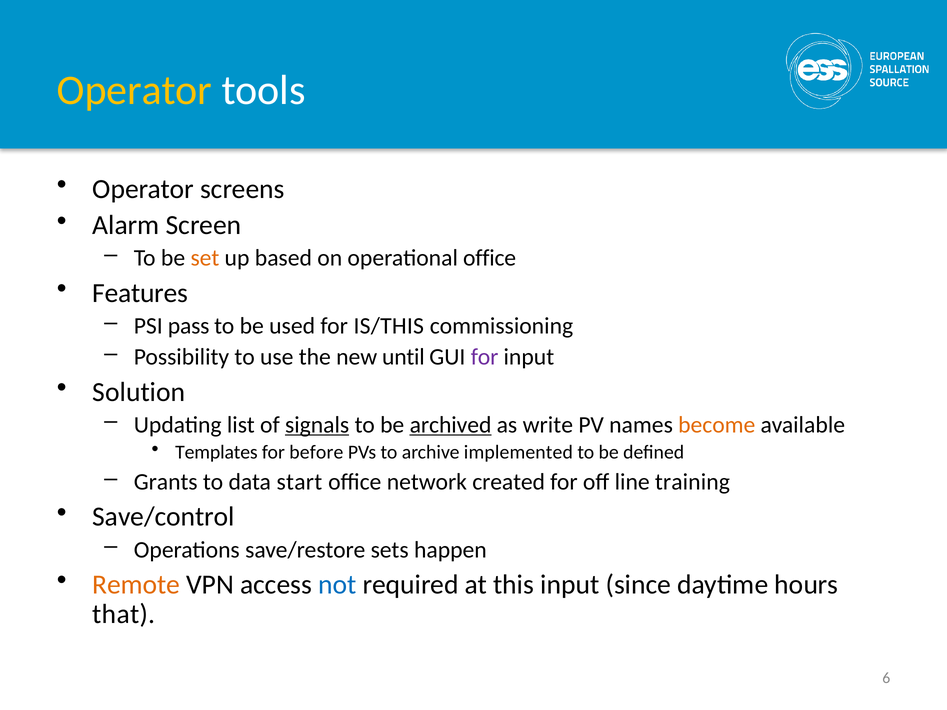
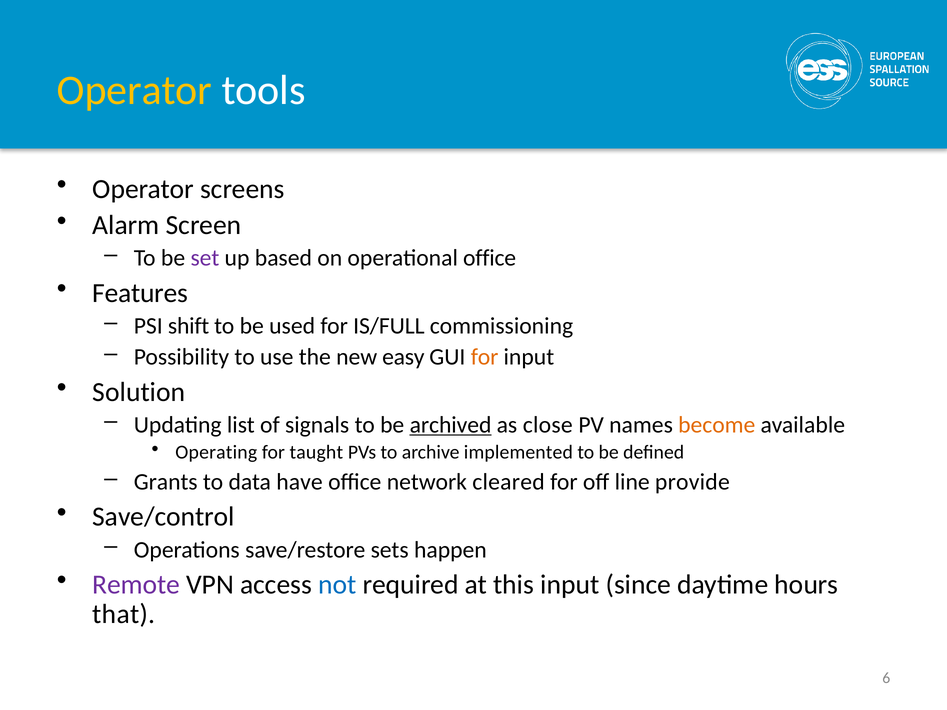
set colour: orange -> purple (205, 258)
pass: pass -> shift (189, 326)
IS/THIS: IS/THIS -> IS/FULL (389, 326)
until: until -> easy (403, 357)
for colour: purple -> orange (485, 357)
signals underline: present -> none (317, 425)
write: write -> close (548, 425)
Templates: Templates -> Operating (216, 453)
before: before -> taught (316, 453)
start: start -> have (300, 482)
created: created -> cleared (509, 482)
training: training -> provide (692, 482)
Remote colour: orange -> purple (136, 585)
